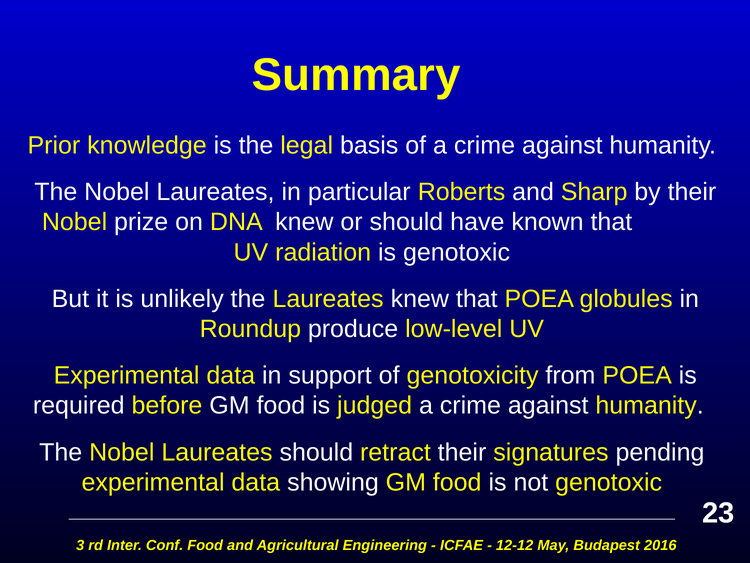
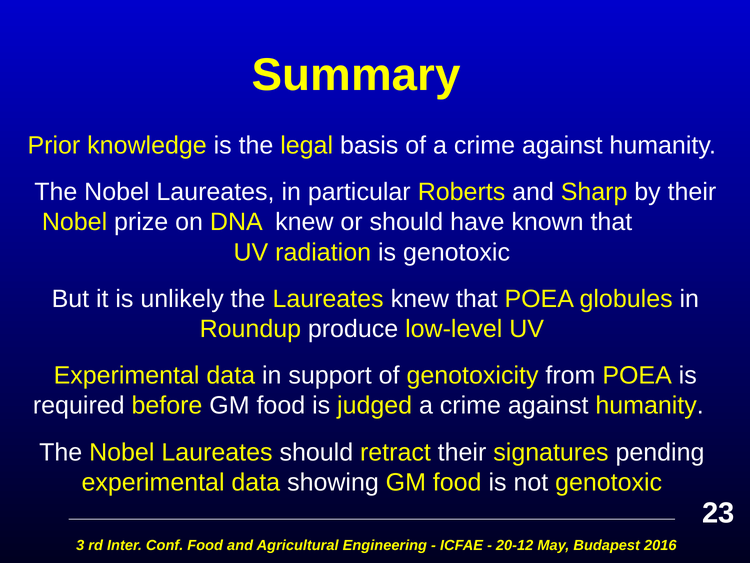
12-12: 12-12 -> 20-12 (515, 545)
